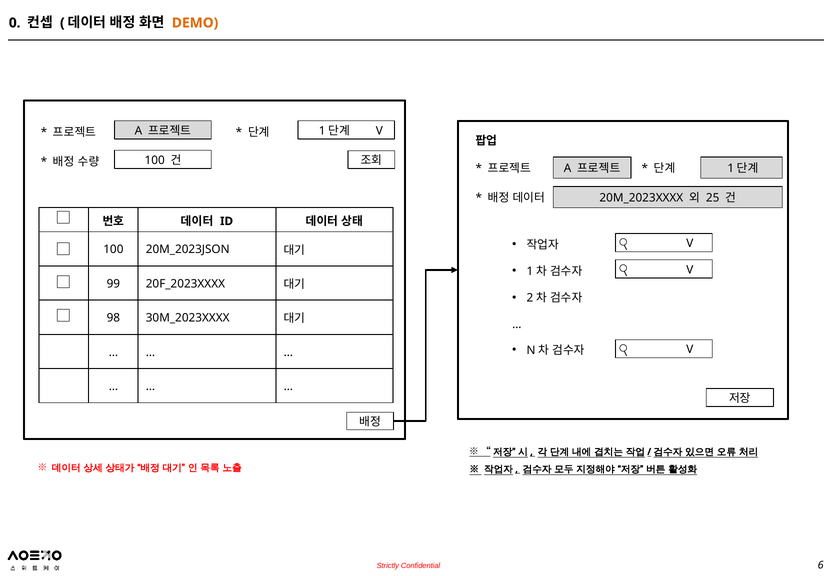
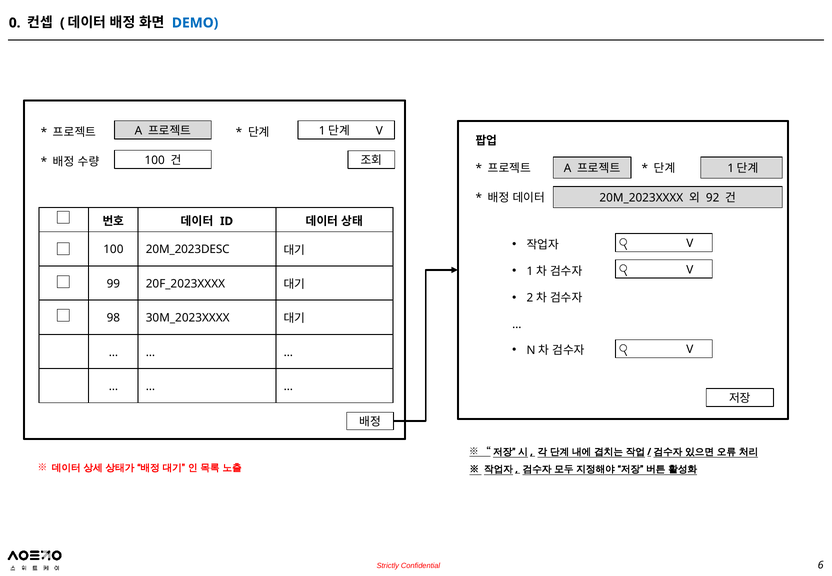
DEMO colour: orange -> blue (195, 23)
25: 25 -> 92 (713, 198)
20M_2023JSON: 20M_2023JSON -> 20M_2023DESC (188, 250)
